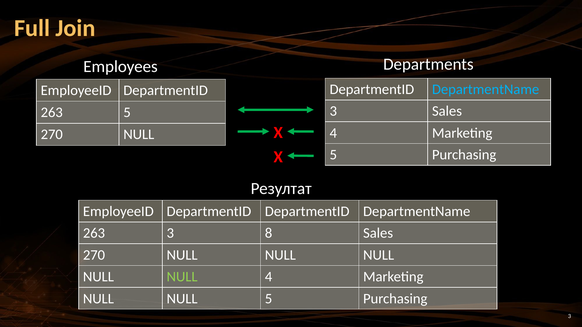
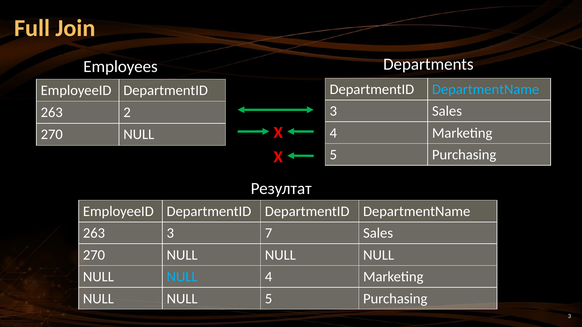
263 5: 5 -> 2 (127, 113)
8: 8 -> 7 (269, 233)
NULL colour: light green -> light blue (182, 277)
